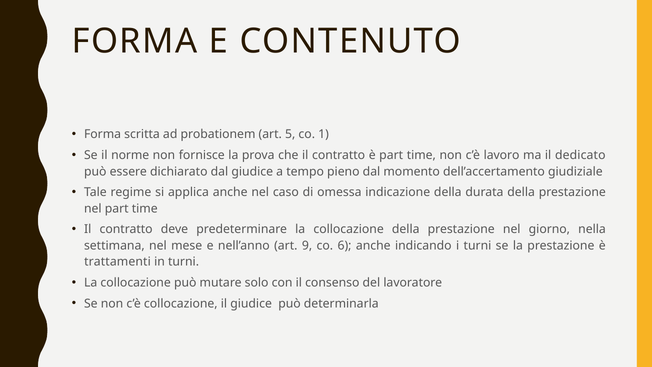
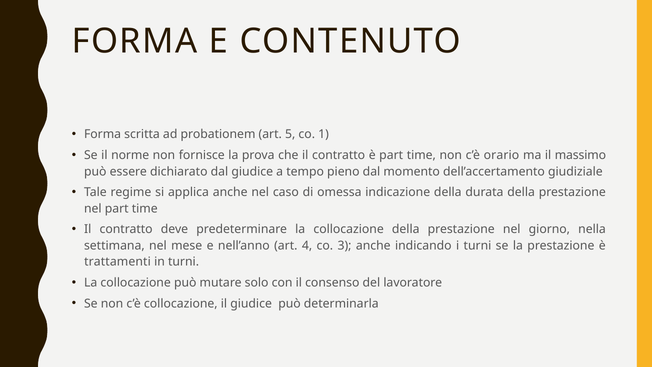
lavoro: lavoro -> orario (501, 155)
dedicato: dedicato -> massimo (580, 155)
9: 9 -> 4 (307, 245)
6: 6 -> 3 (345, 245)
